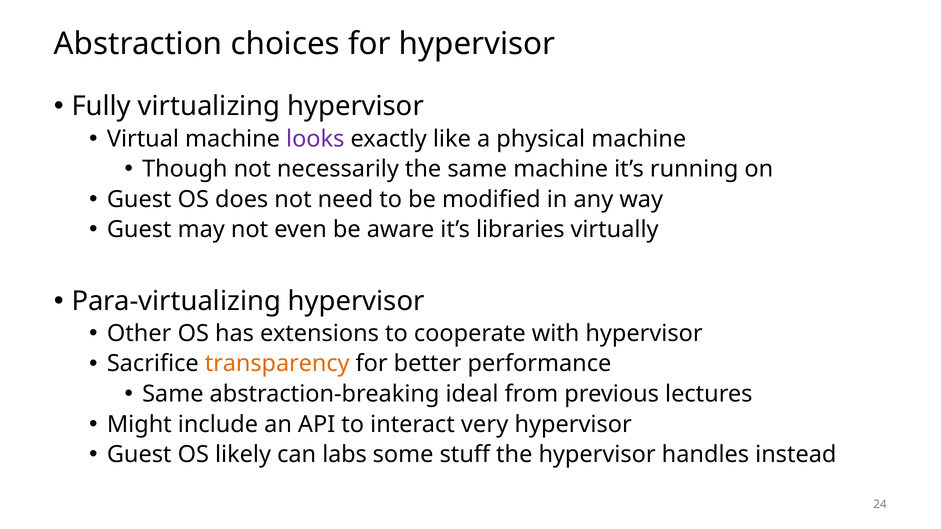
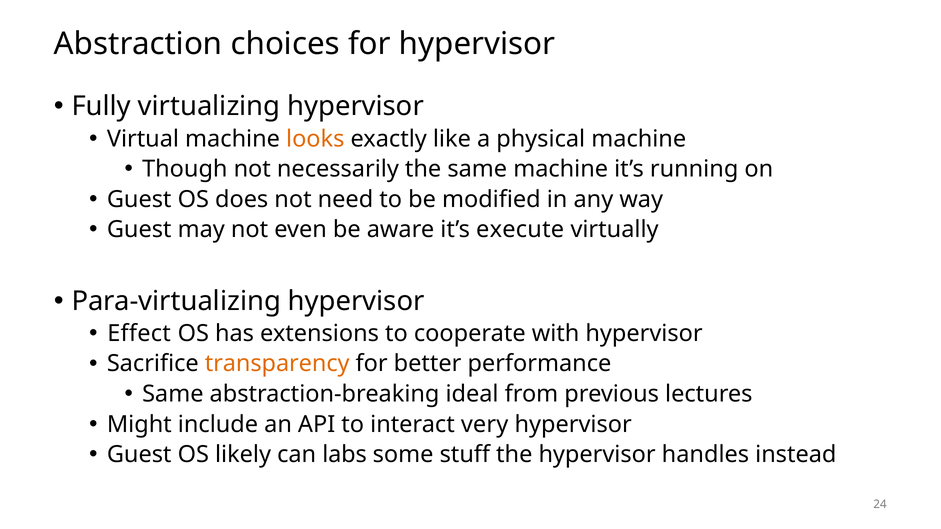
looks colour: purple -> orange (315, 139)
libraries: libraries -> execute (520, 230)
Other: Other -> Effect (139, 334)
